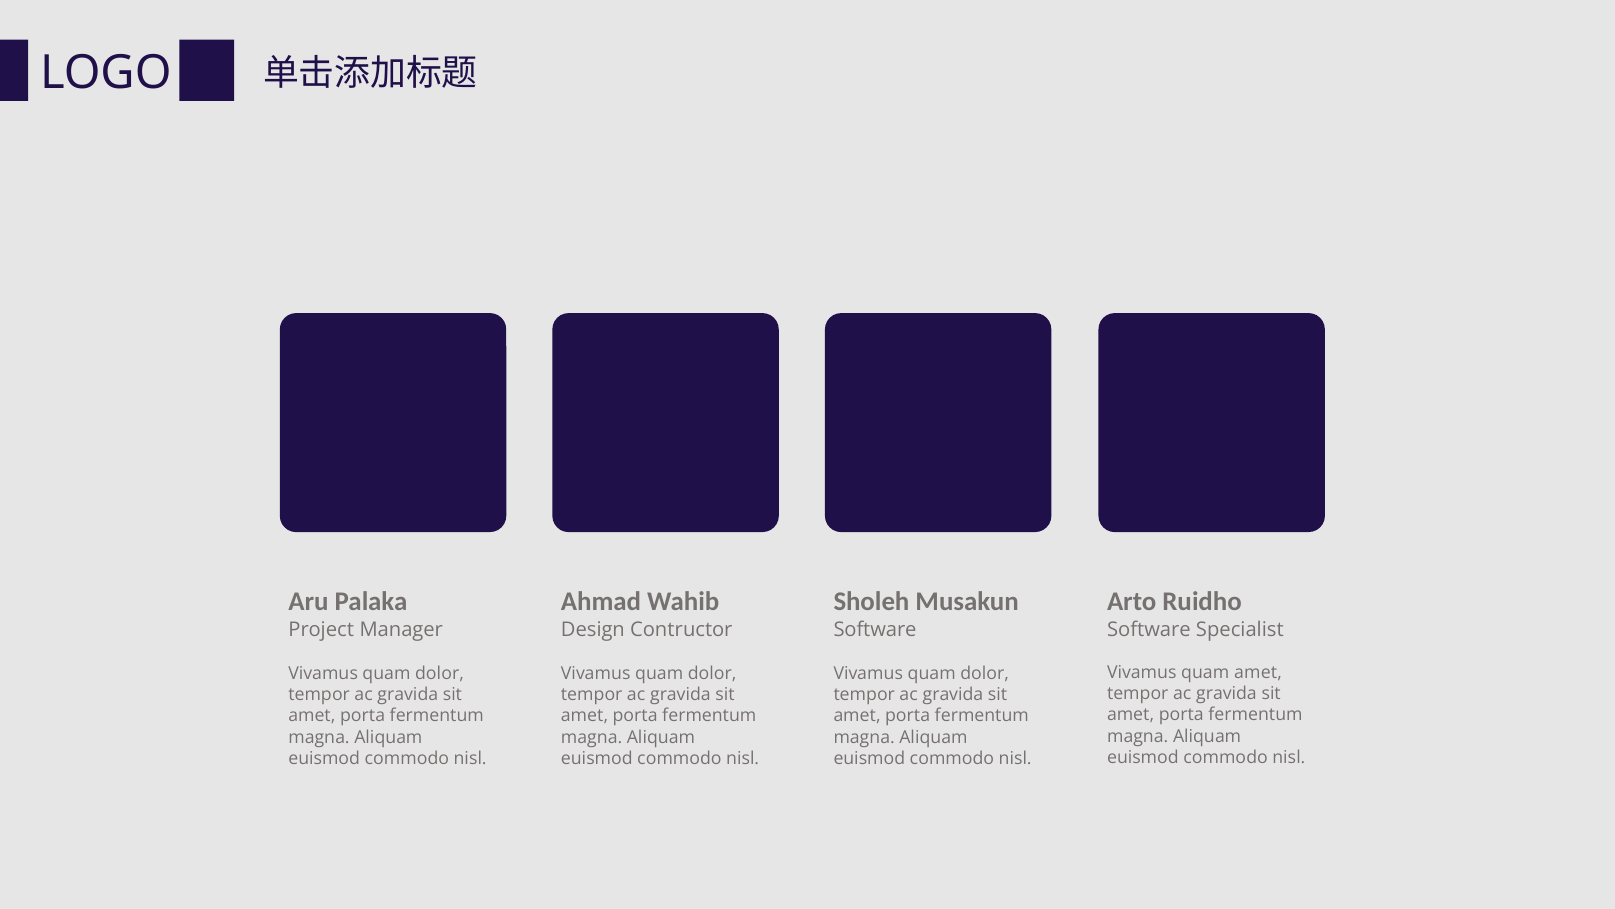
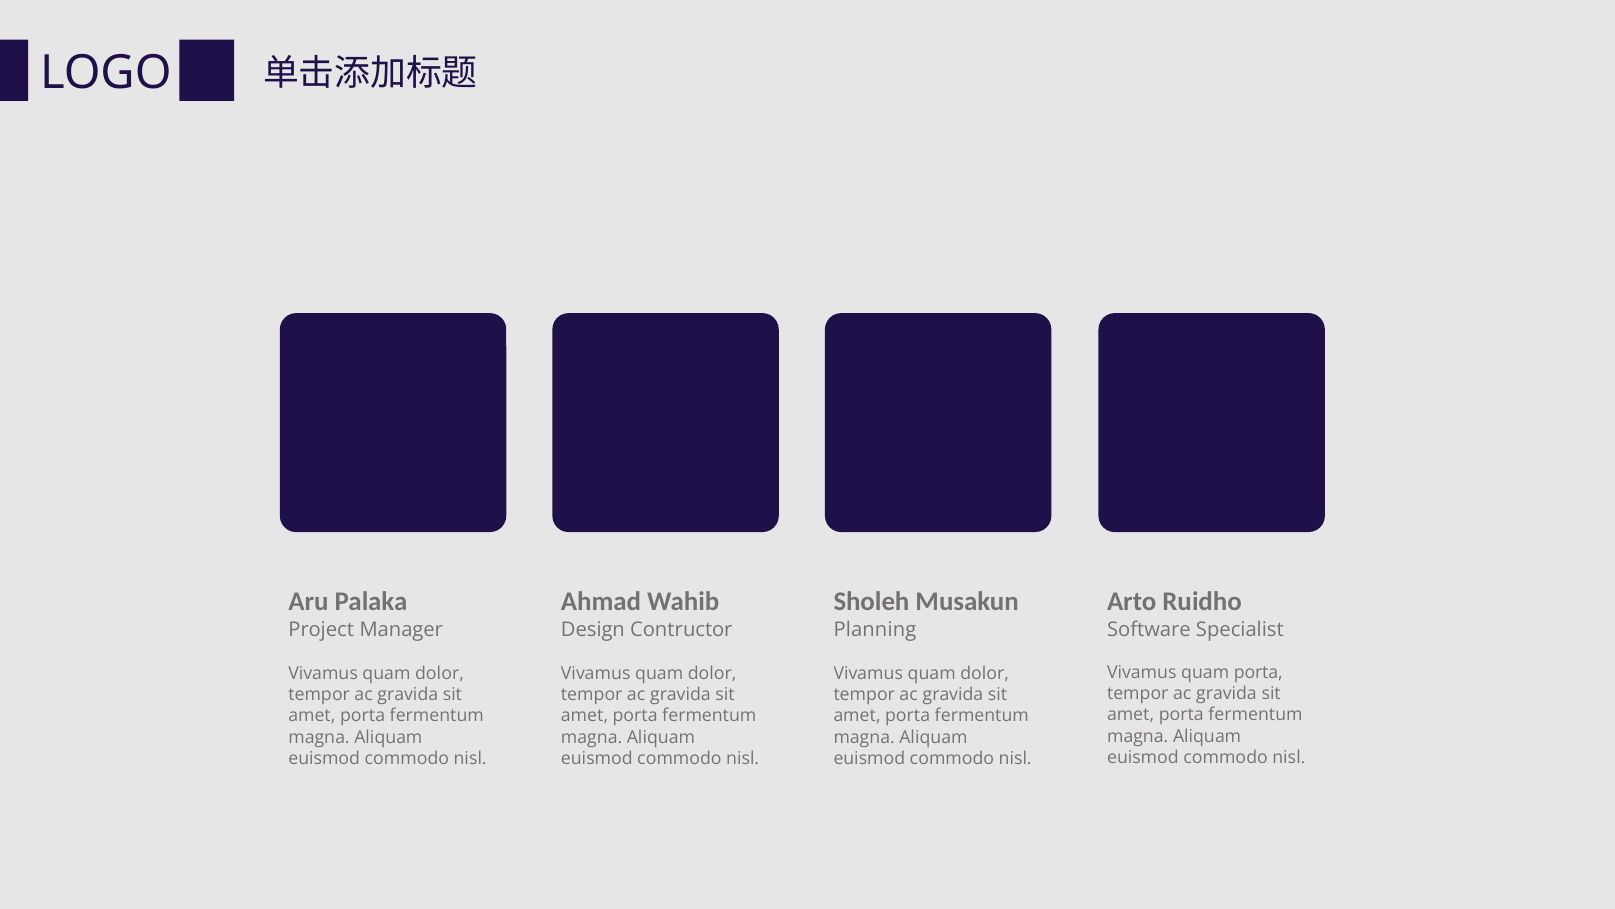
Software: Software -> Planning (875, 629)
quam amet: amet -> porta (1258, 672)
